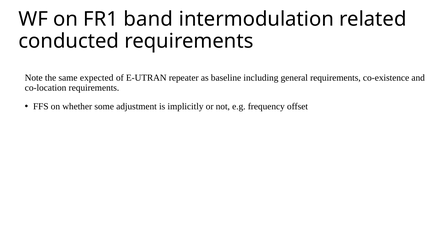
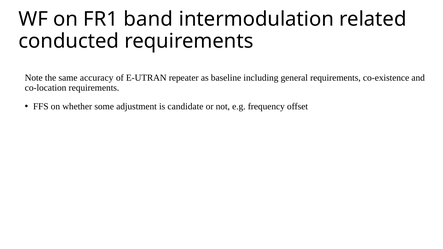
expected: expected -> accuracy (97, 78)
implicitly: implicitly -> candidate (185, 107)
